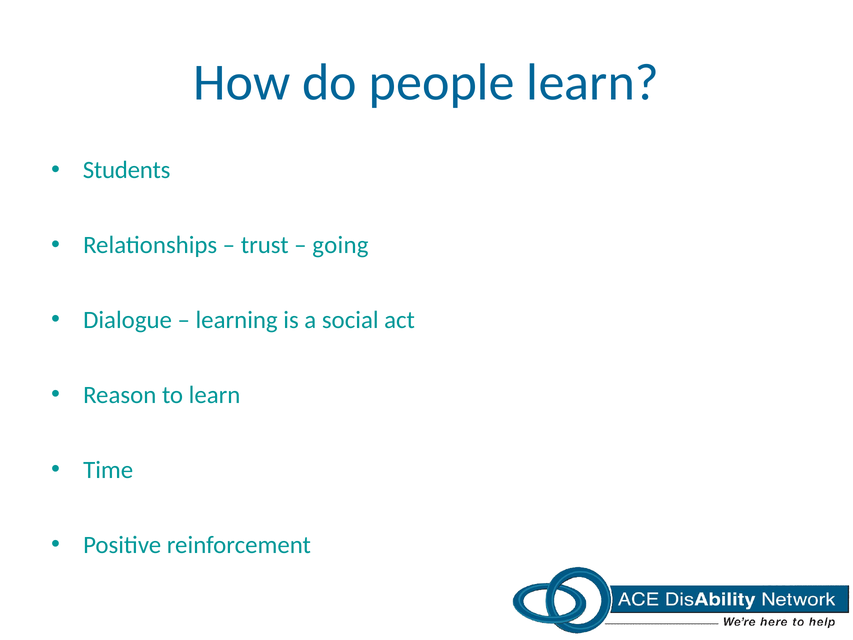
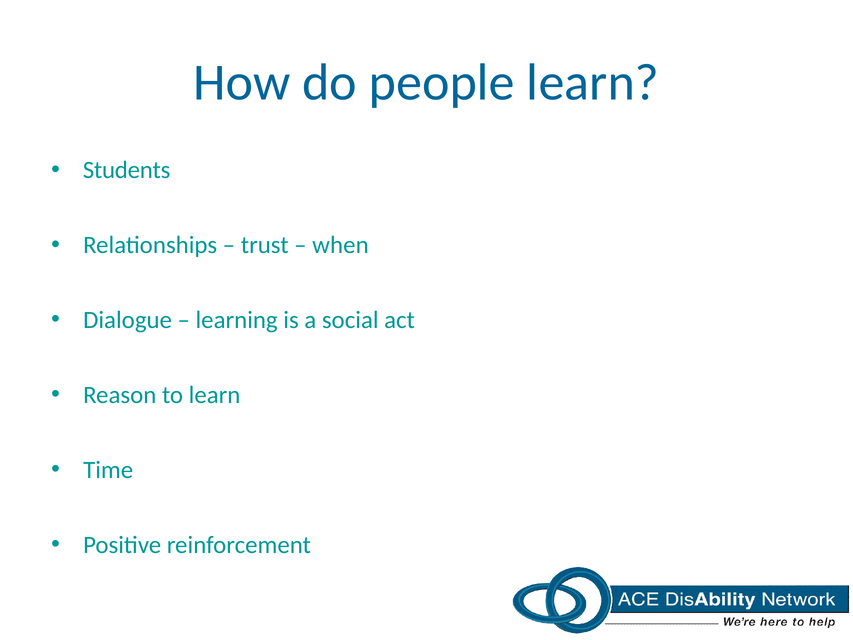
going: going -> when (340, 245)
